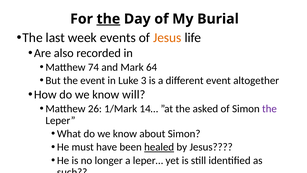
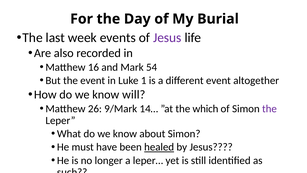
the underline: present -> none (108, 19)
Jesus colour: orange -> purple (167, 38)
74: 74 -> 16 (93, 67)
64: 64 -> 54 (152, 67)
3: 3 -> 1 (144, 80)
1/Mark: 1/Mark -> 9/Mark (121, 108)
asked: asked -> which (205, 108)
